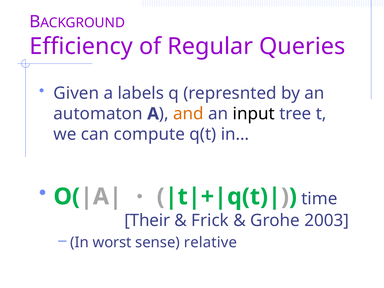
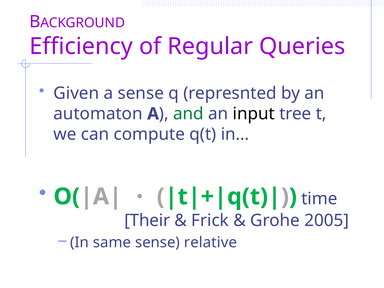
a labels: labels -> sense (141, 93)
and colour: orange -> green (188, 114)
2003: 2003 -> 2005 (327, 220)
worst: worst -> same (112, 243)
